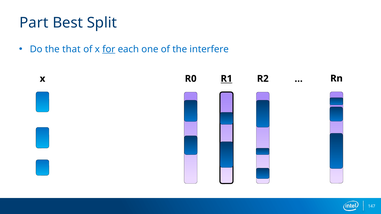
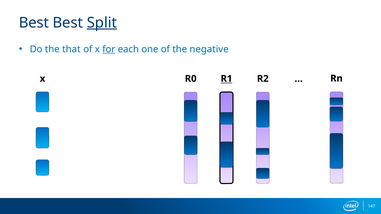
Part: Part -> Best (34, 23)
Split underline: none -> present (102, 23)
interfere: interfere -> negative (209, 49)
